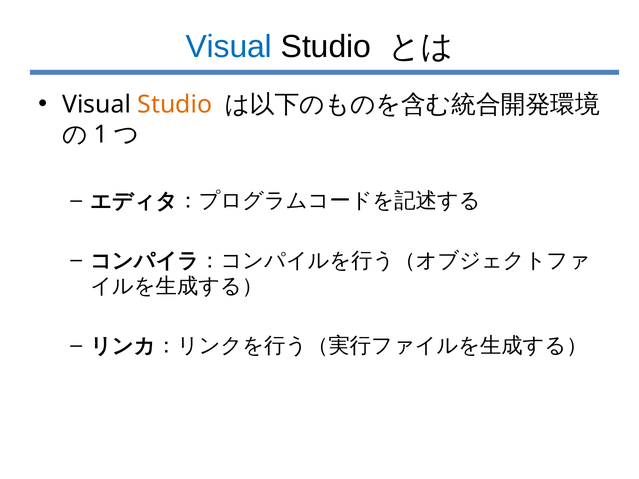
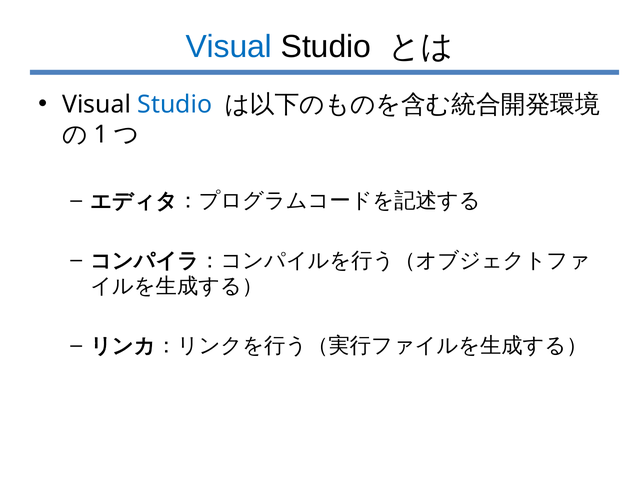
Studio colour: orange -> blue (175, 105)
